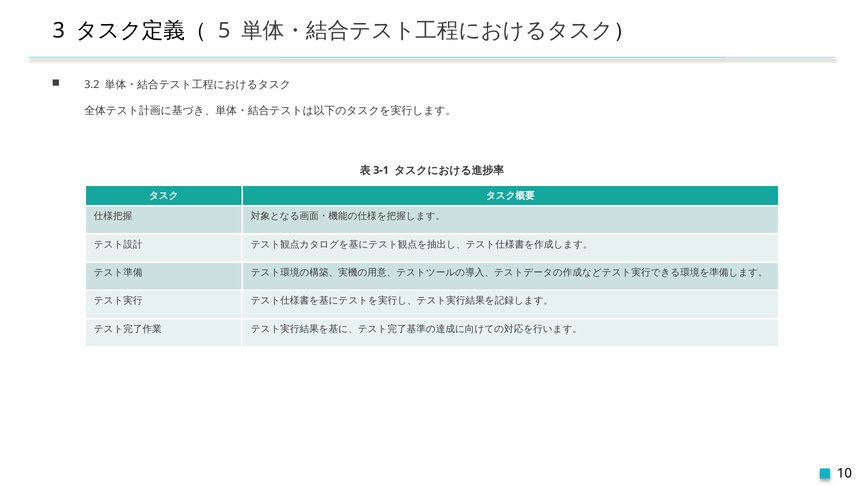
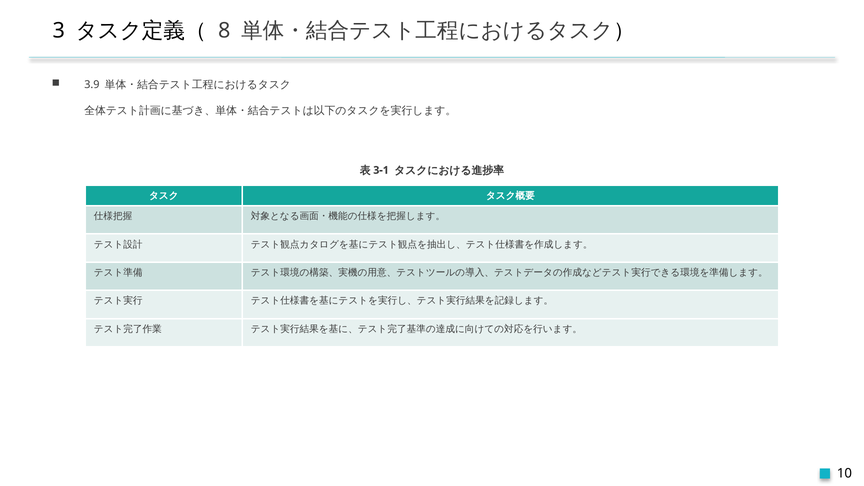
5: 5 -> 8 (224, 30)
3.2: 3.2 -> 3.9 (92, 85)
